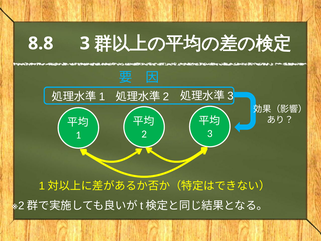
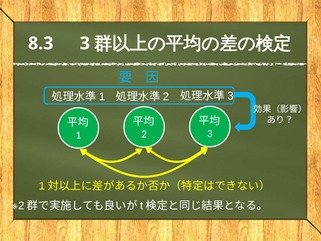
8.8: 8.8 -> 8.3 (41, 43)
